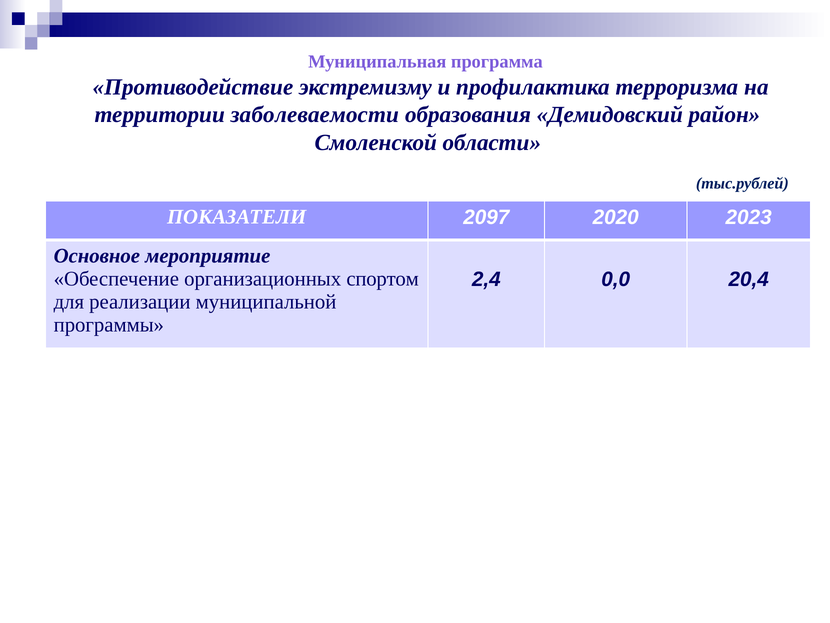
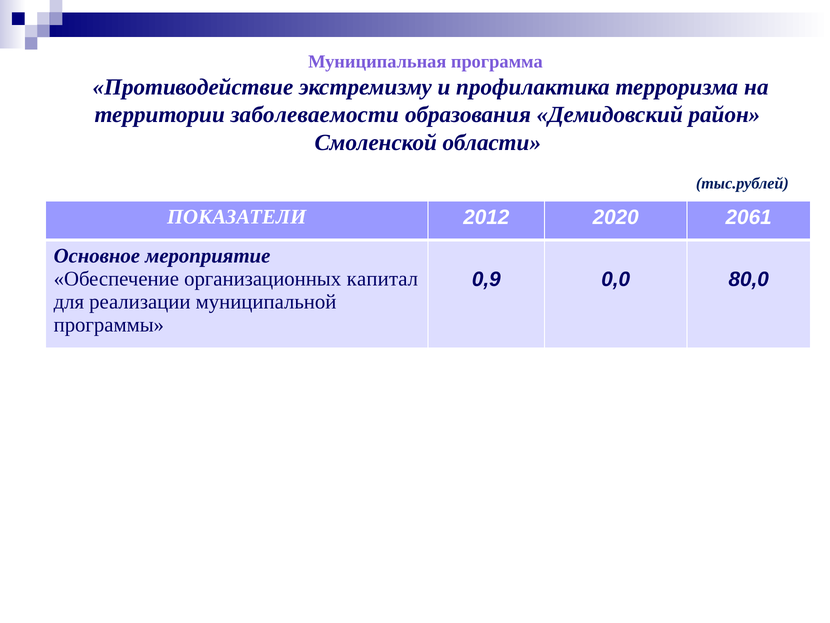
2097: 2097 -> 2012 (486, 217)
2023: 2023 -> 2061 (749, 217)
спортом: спортом -> капитал (382, 279)
2,4: 2,4 -> 0,9 (486, 279)
20,4: 20,4 -> 80,0 (749, 279)
